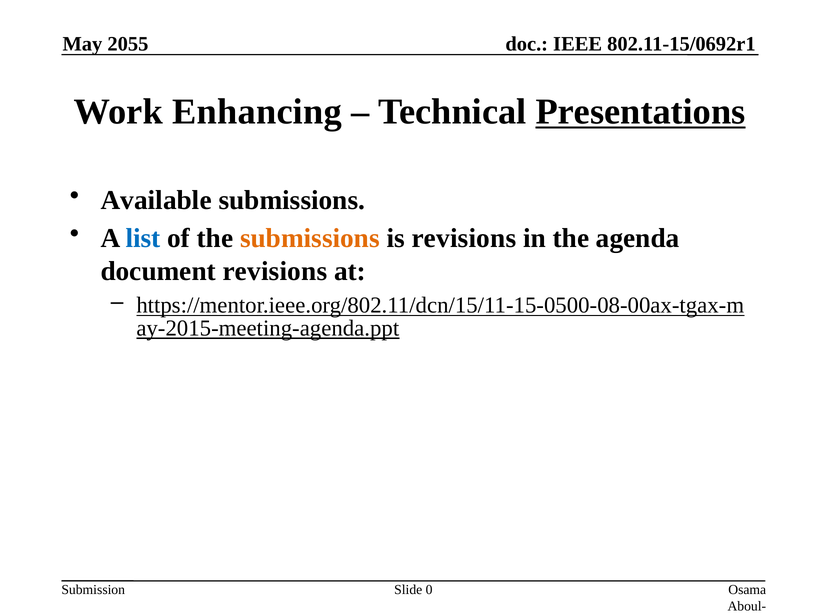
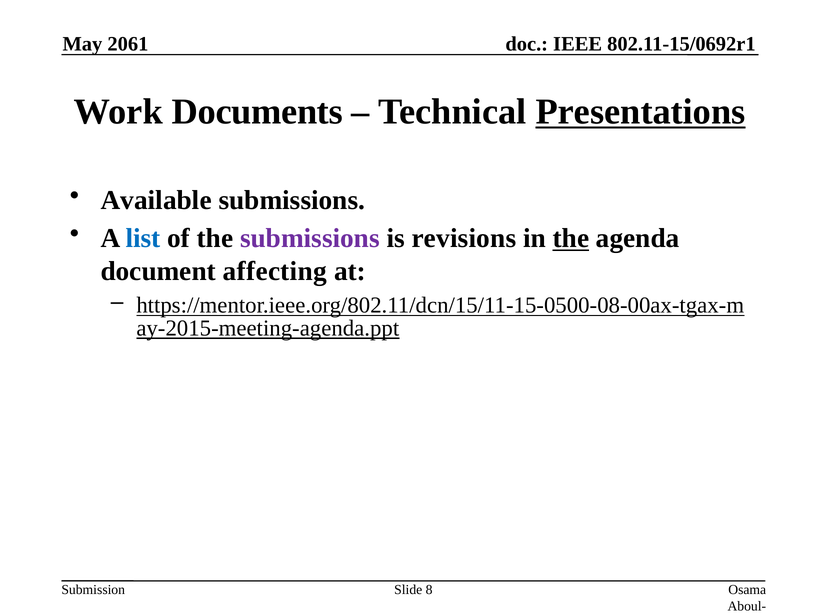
2055: 2055 -> 2061 (128, 44)
Enhancing: Enhancing -> Documents (257, 112)
submissions colour: orange -> purple (310, 238)
the underline: none -> present (571, 238)
document revisions: revisions -> affecting (275, 271)
0: 0 -> 8 (429, 590)
